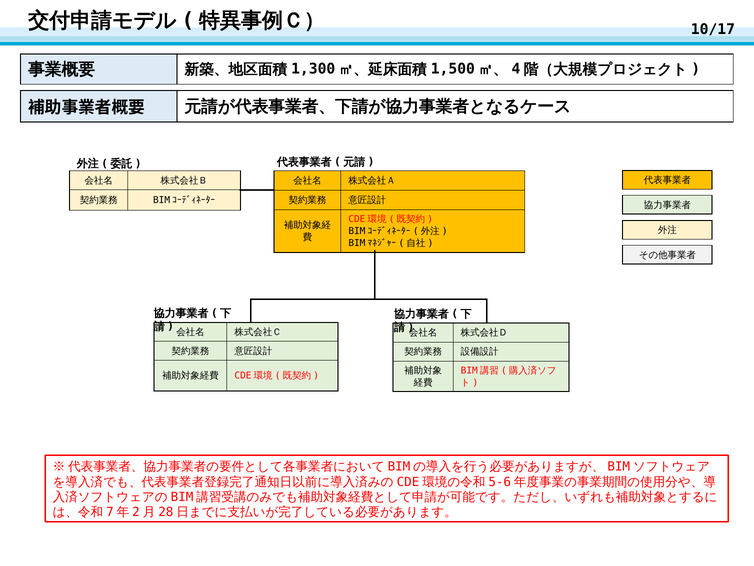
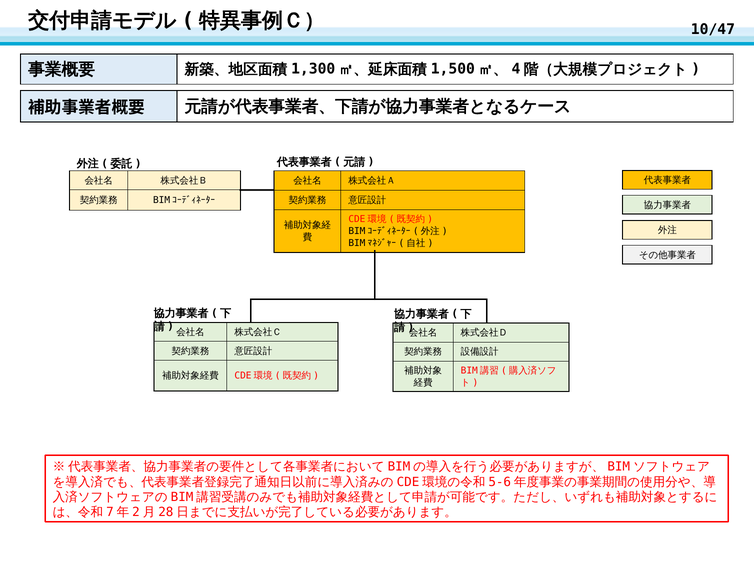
10/17: 10/17 -> 10/47 (713, 29)
